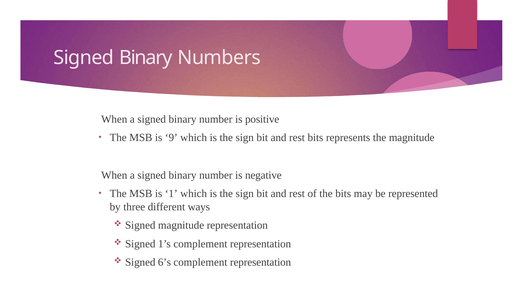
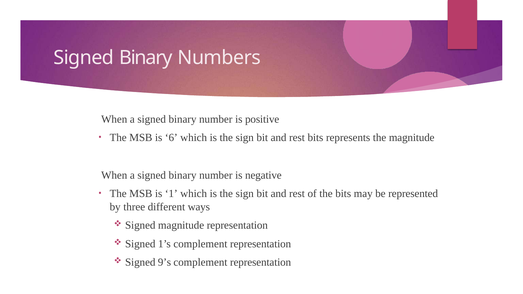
9: 9 -> 6 (171, 138)
6’s: 6’s -> 9’s (164, 263)
